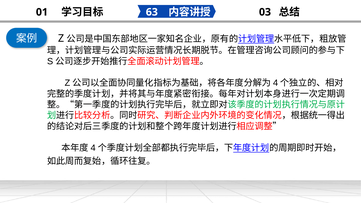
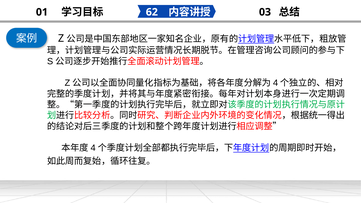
63: 63 -> 62 (152, 12)
